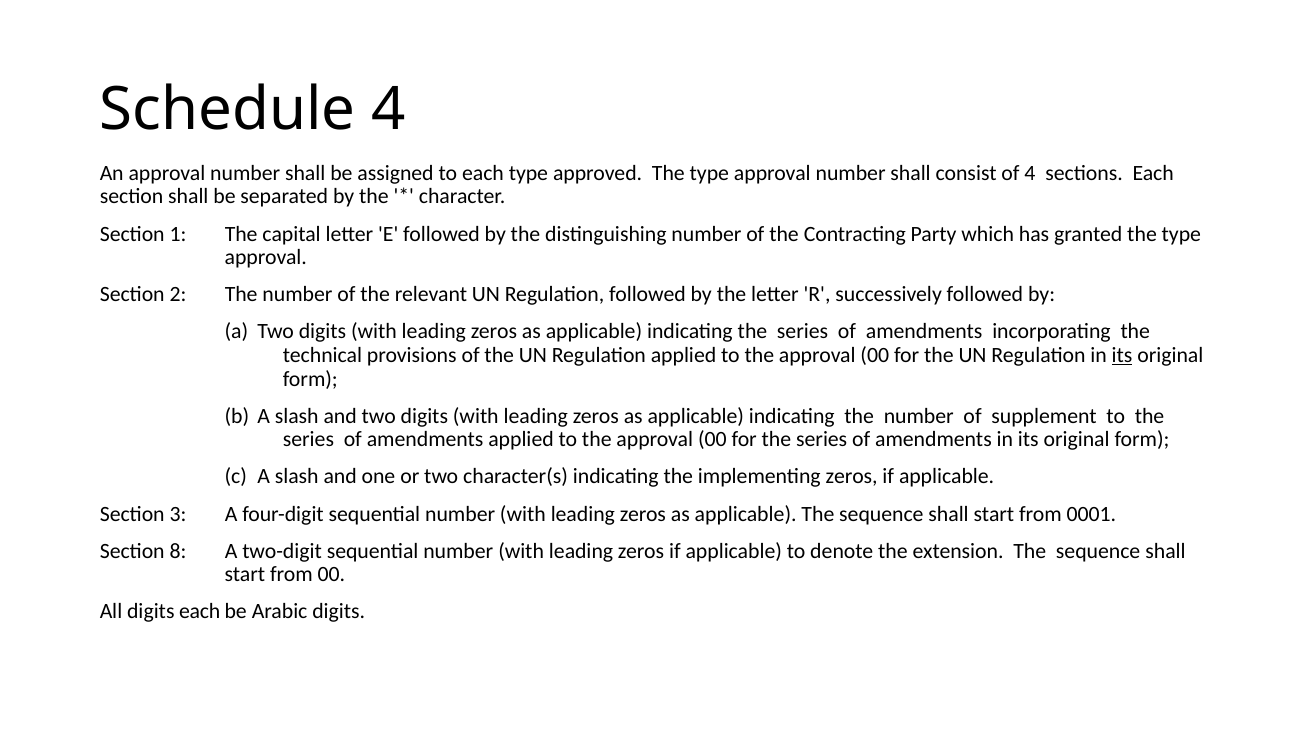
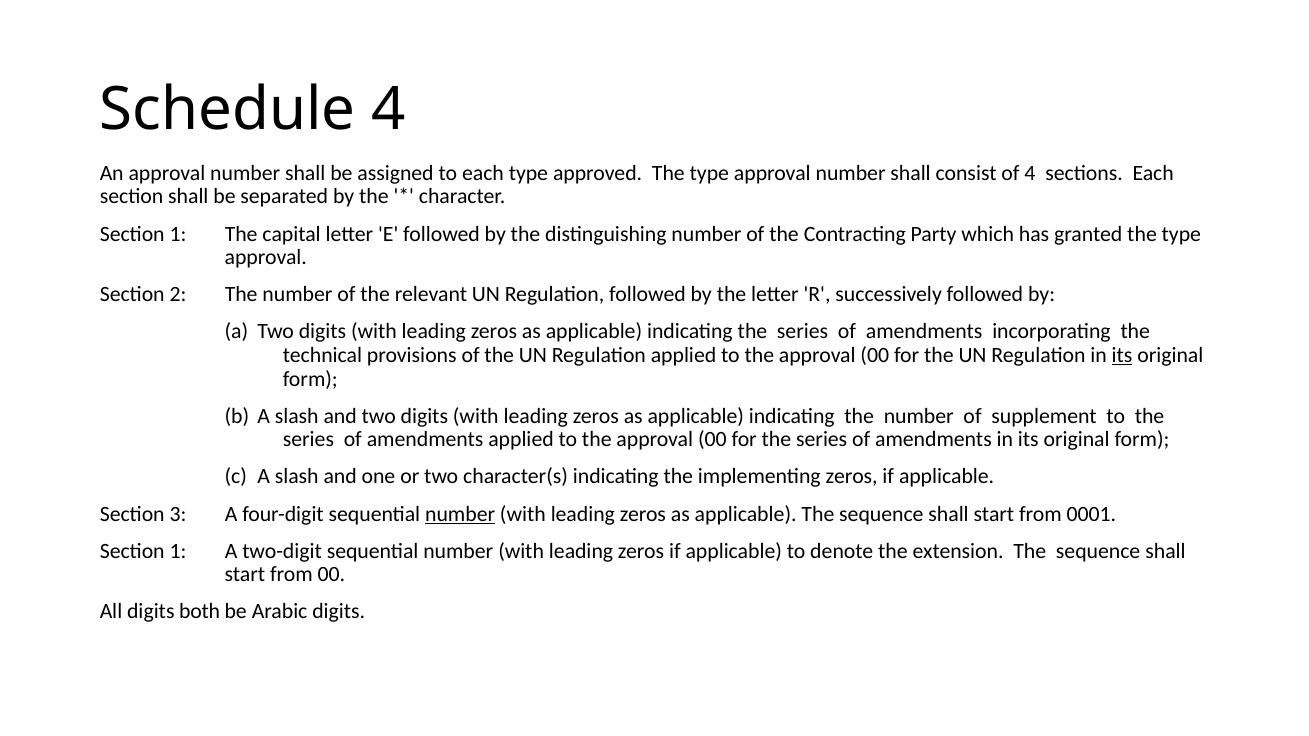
number underline: none -> present (460, 514)
8: 8 -> 1 (178, 551)
digits each: each -> both (200, 612)
